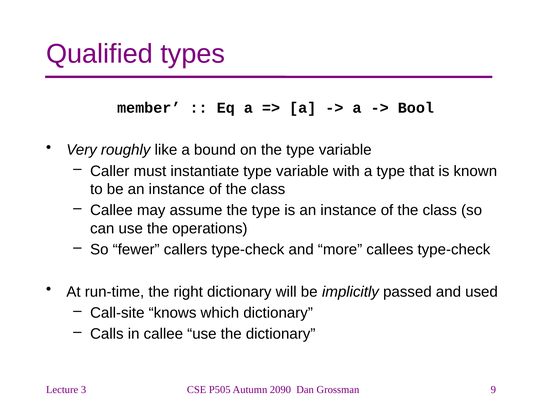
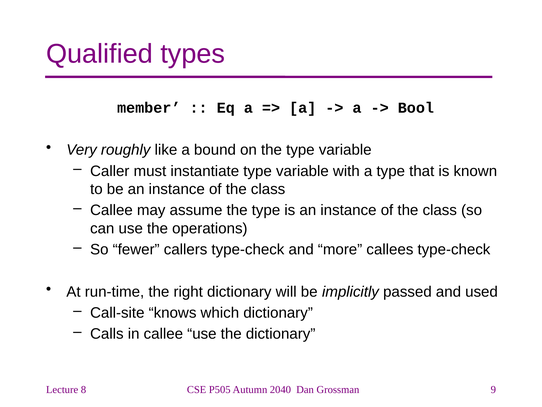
3: 3 -> 8 (84, 389)
2090: 2090 -> 2040 (280, 389)
